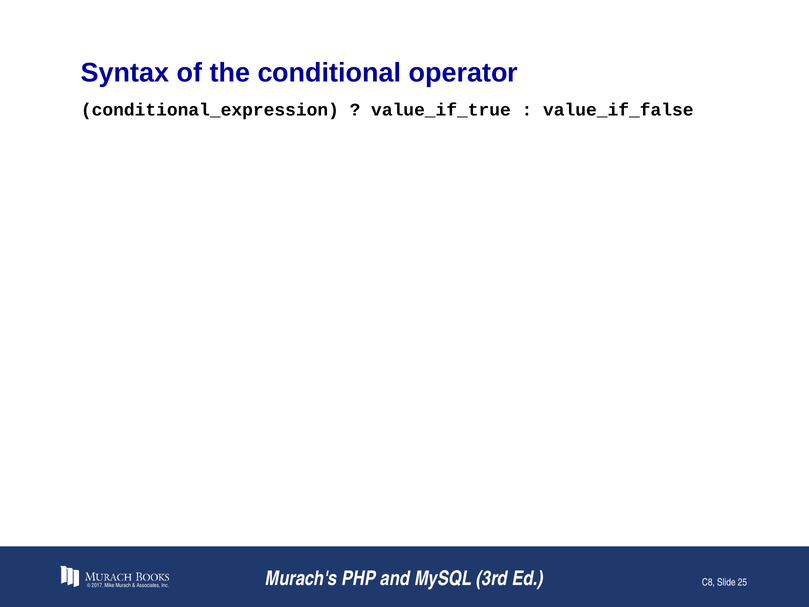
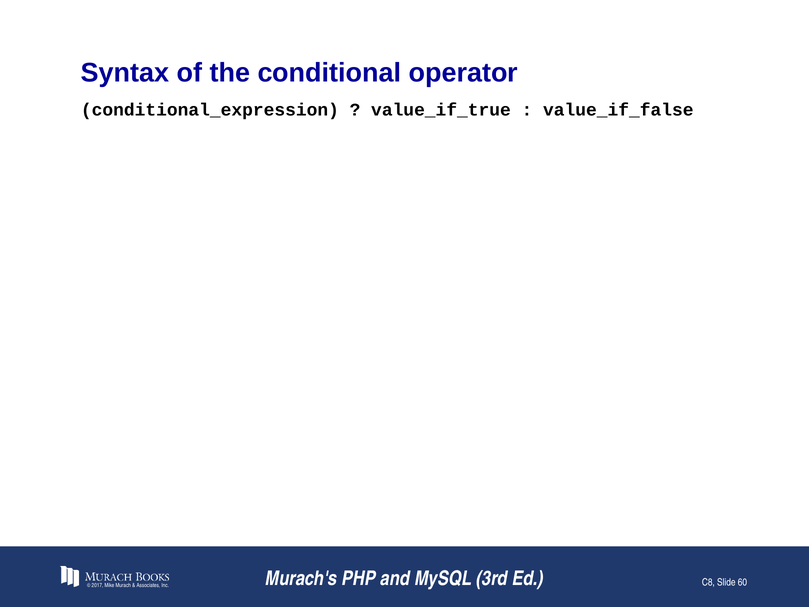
25: 25 -> 60 (742, 582)
